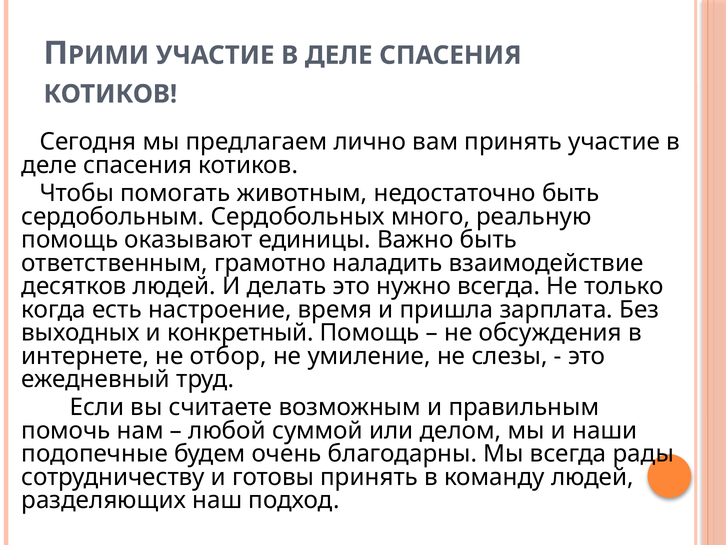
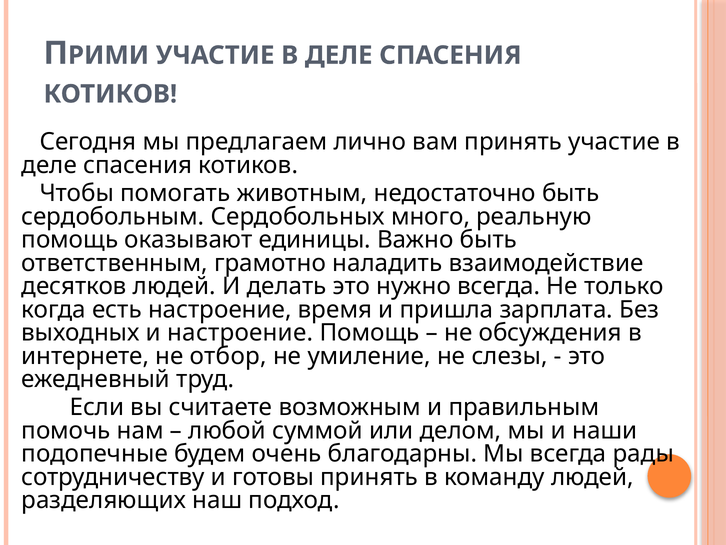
и конкретный: конкретный -> настроение (240, 333)
